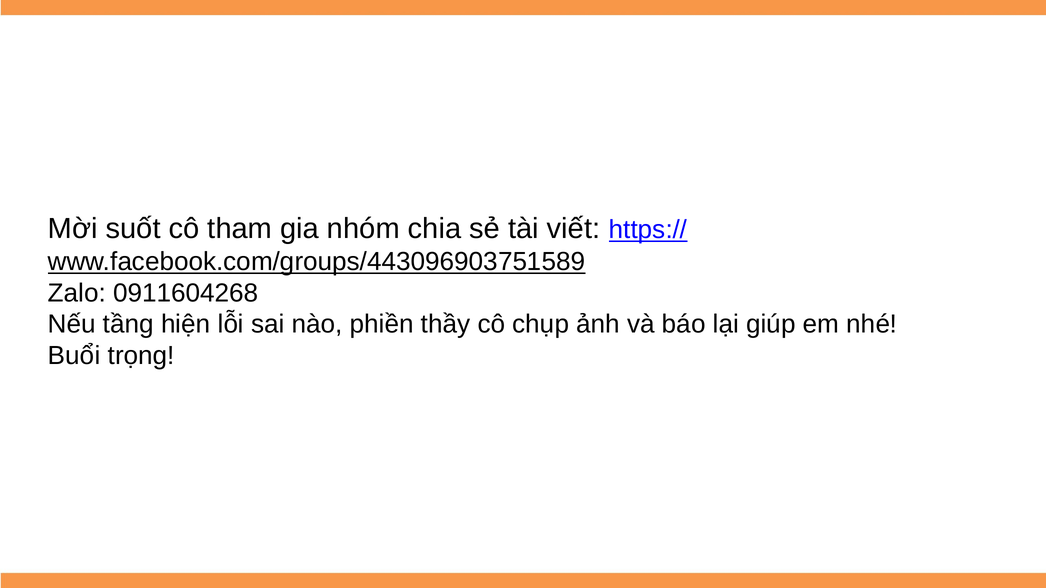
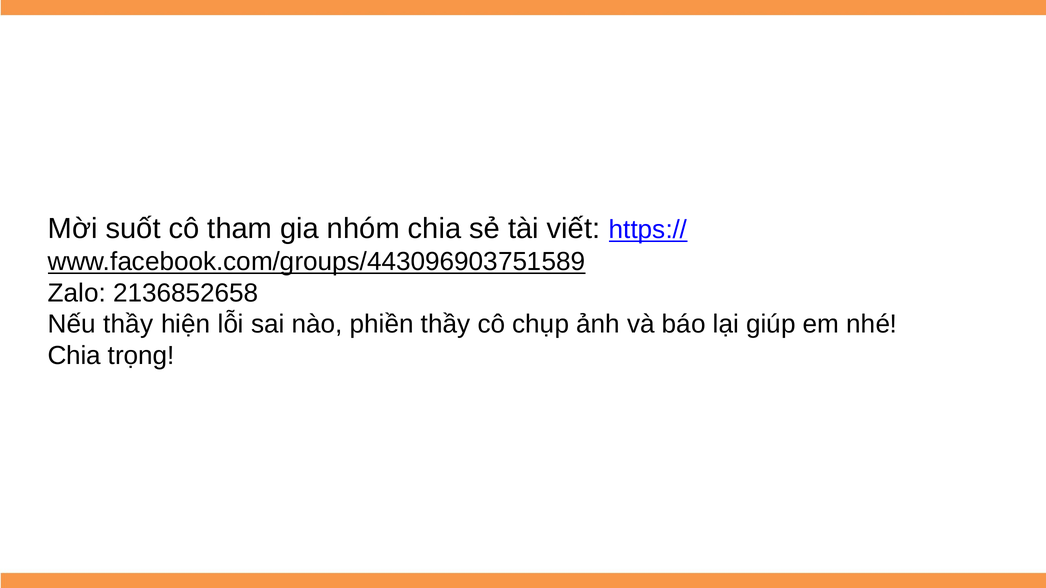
0911604268: 0911604268 -> 2136852658 (186, 293)
Nếu tầng: tầng -> thầy (128, 325)
Buổi: Buổi -> Chia (74, 356)
